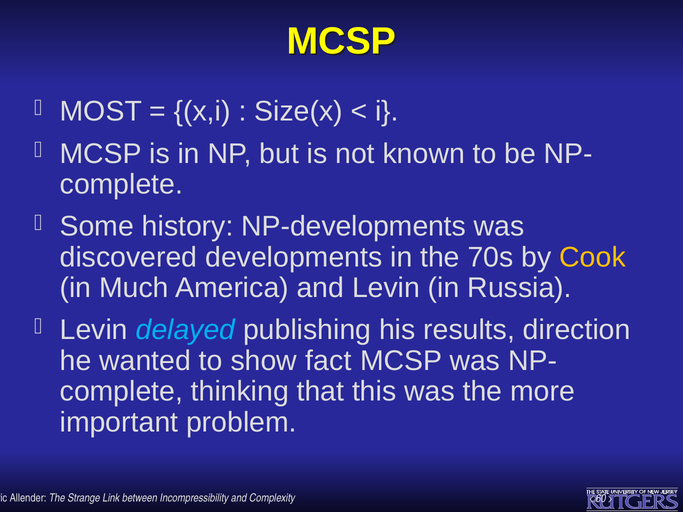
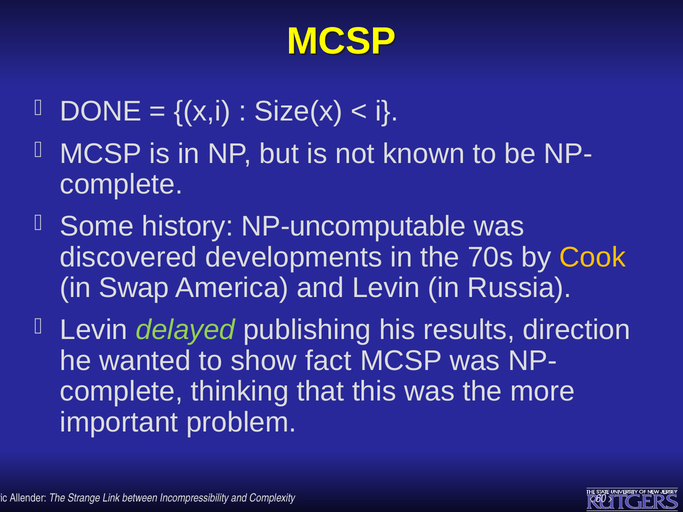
MOST: MOST -> DONE (101, 112)
NP-developments: NP-developments -> NP-uncomputable (354, 227)
Much: Much -> Swap (134, 288)
delayed colour: light blue -> light green (186, 330)
